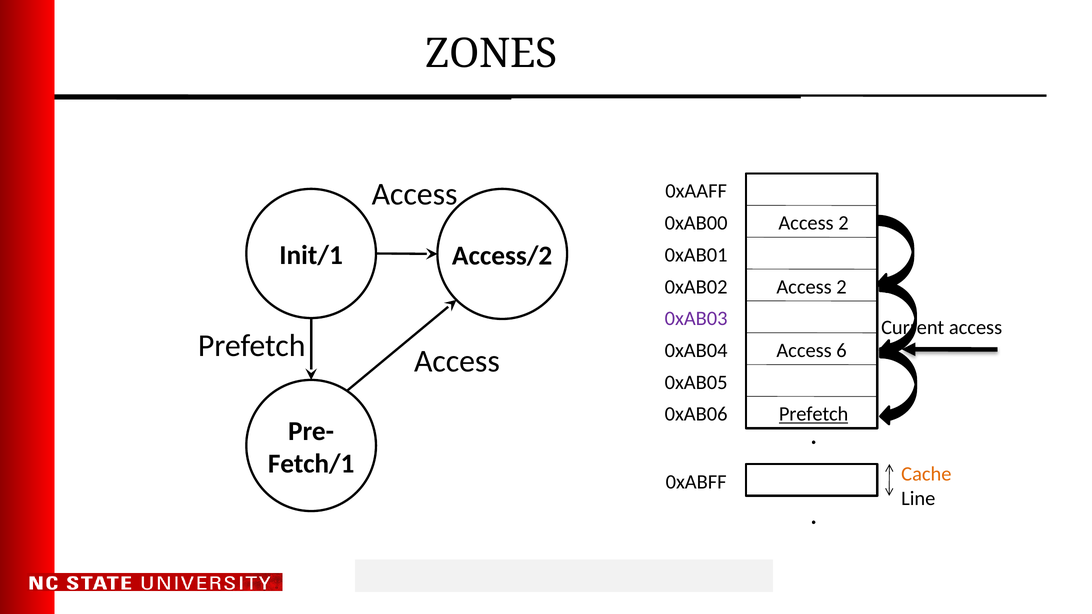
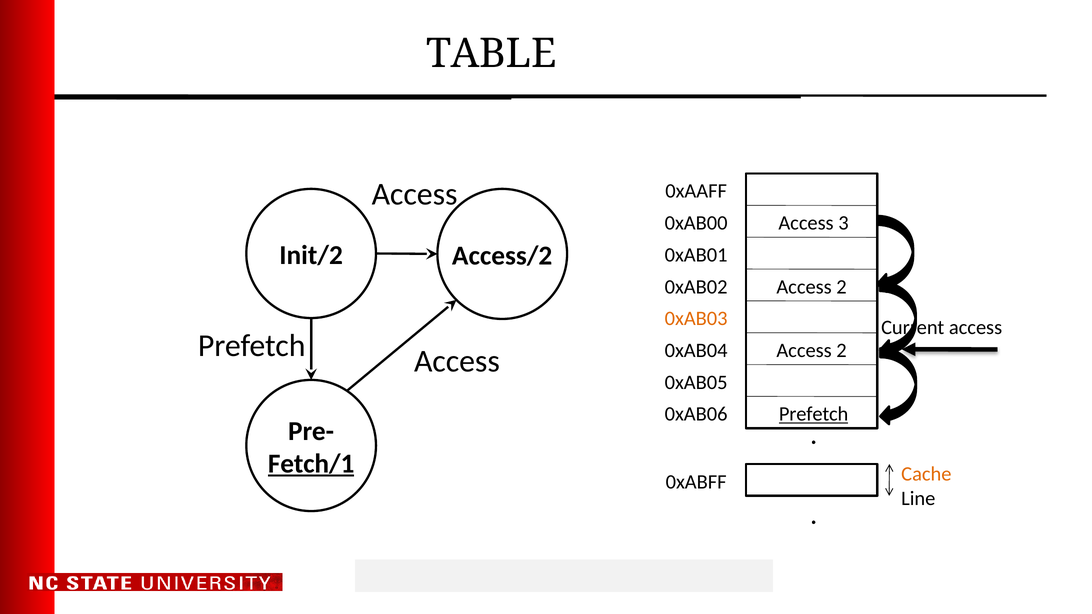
ZONES: ZONES -> TABLE (491, 54)
2: 2 -> 3 (843, 223)
Init/1: Init/1 -> Init/2 (311, 255)
0xAB03 colour: purple -> orange (696, 319)
6: 6 -> 2 (842, 351)
Fetch/1 underline: none -> present (311, 464)
